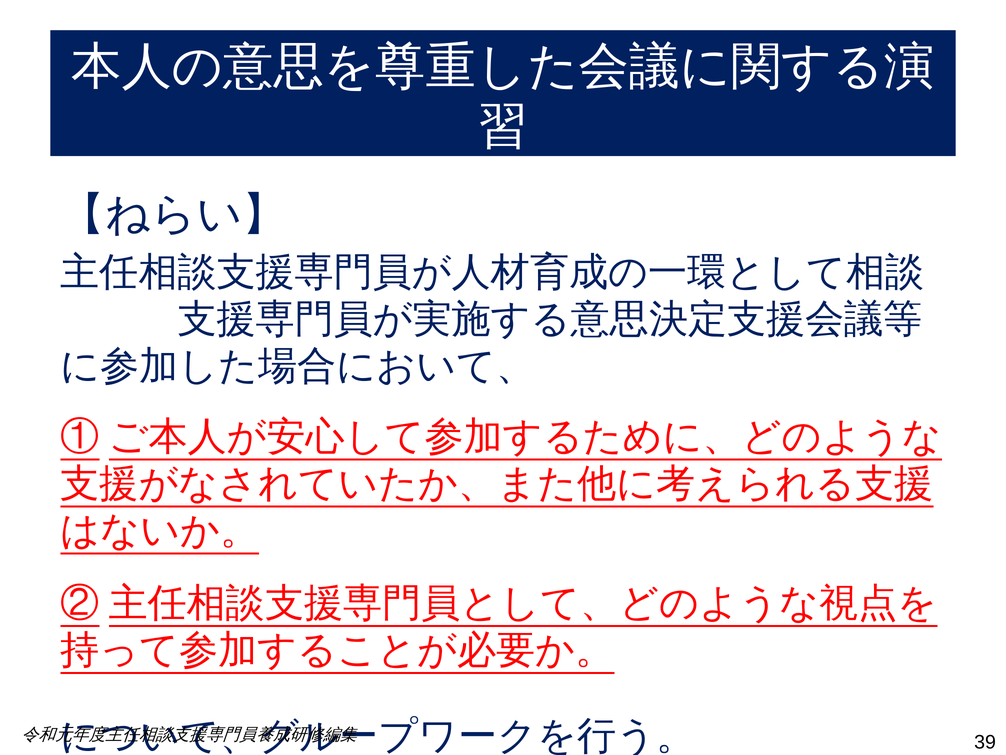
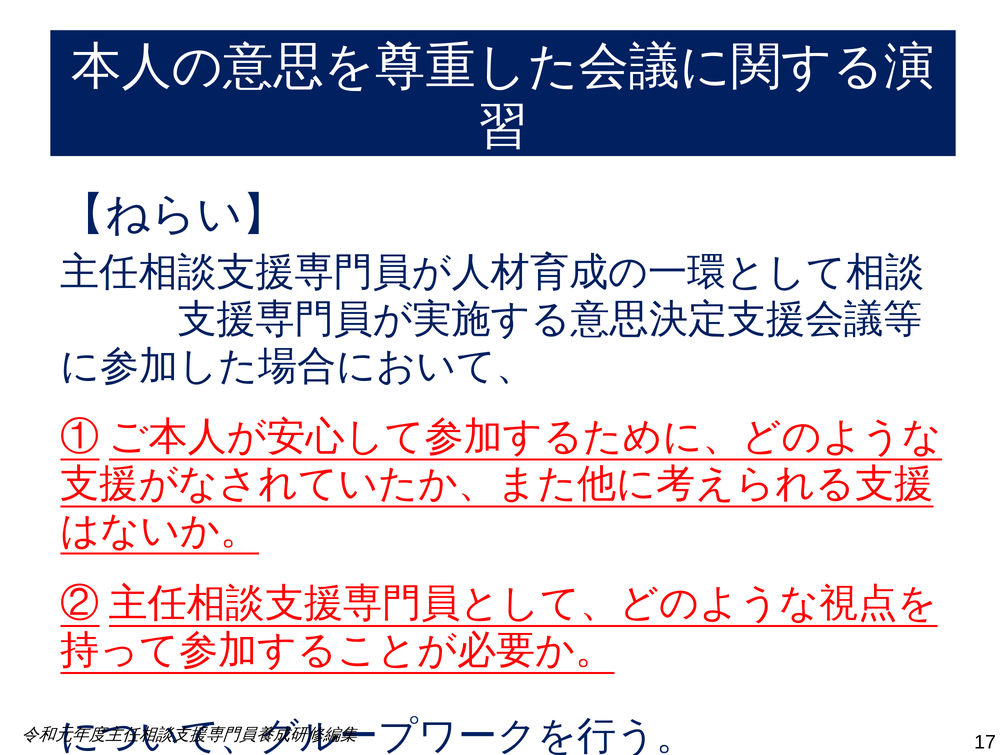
39: 39 -> 17 (985, 742)
